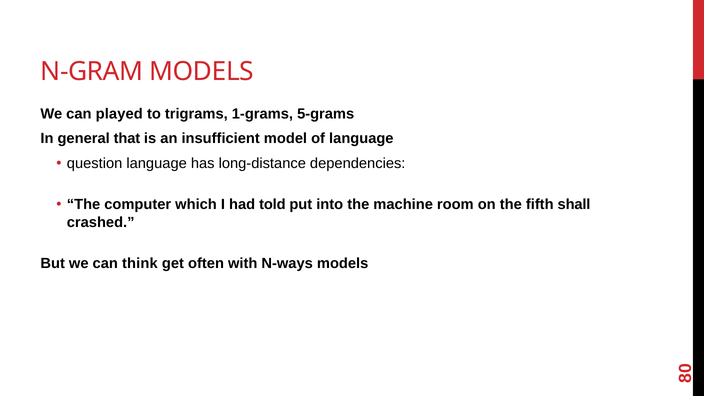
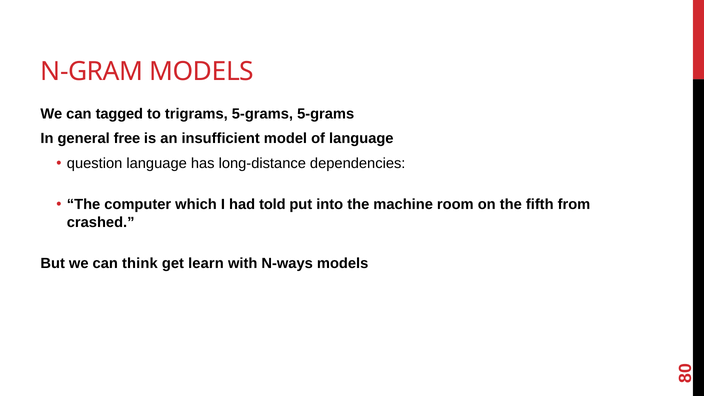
played: played -> tagged (119, 114)
trigrams 1-grams: 1-grams -> 5-grams (262, 114)
that: that -> free (127, 139)
shall: shall -> from (574, 205)
often: often -> learn (206, 263)
